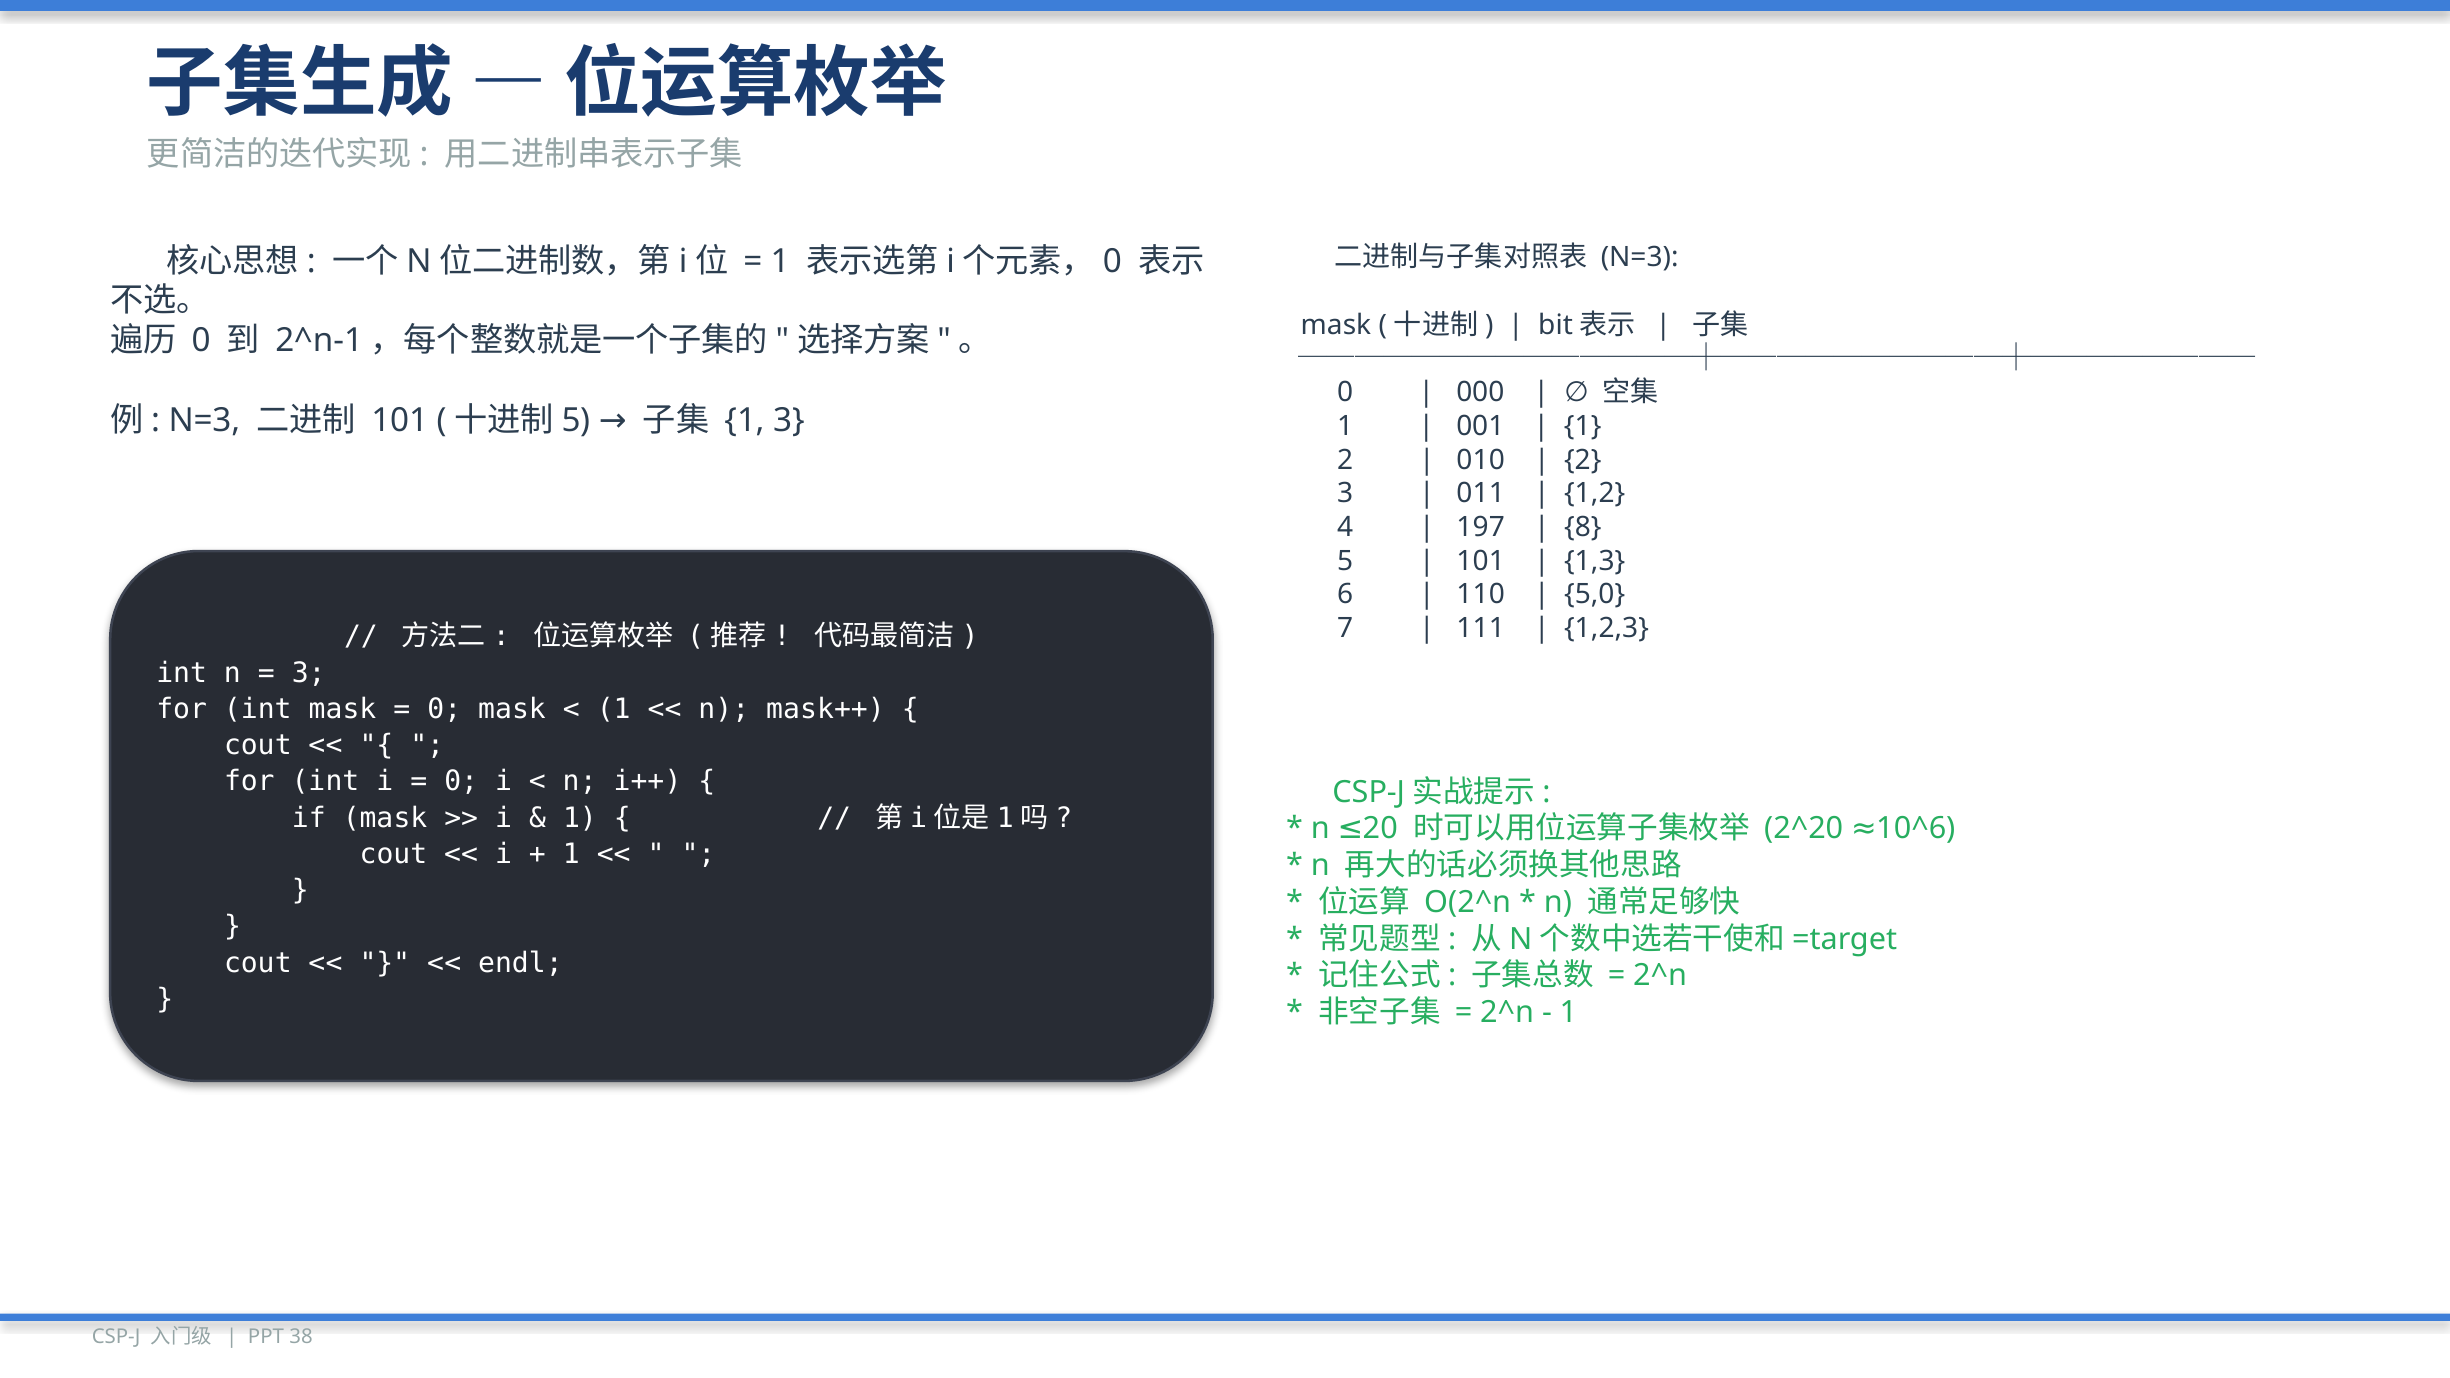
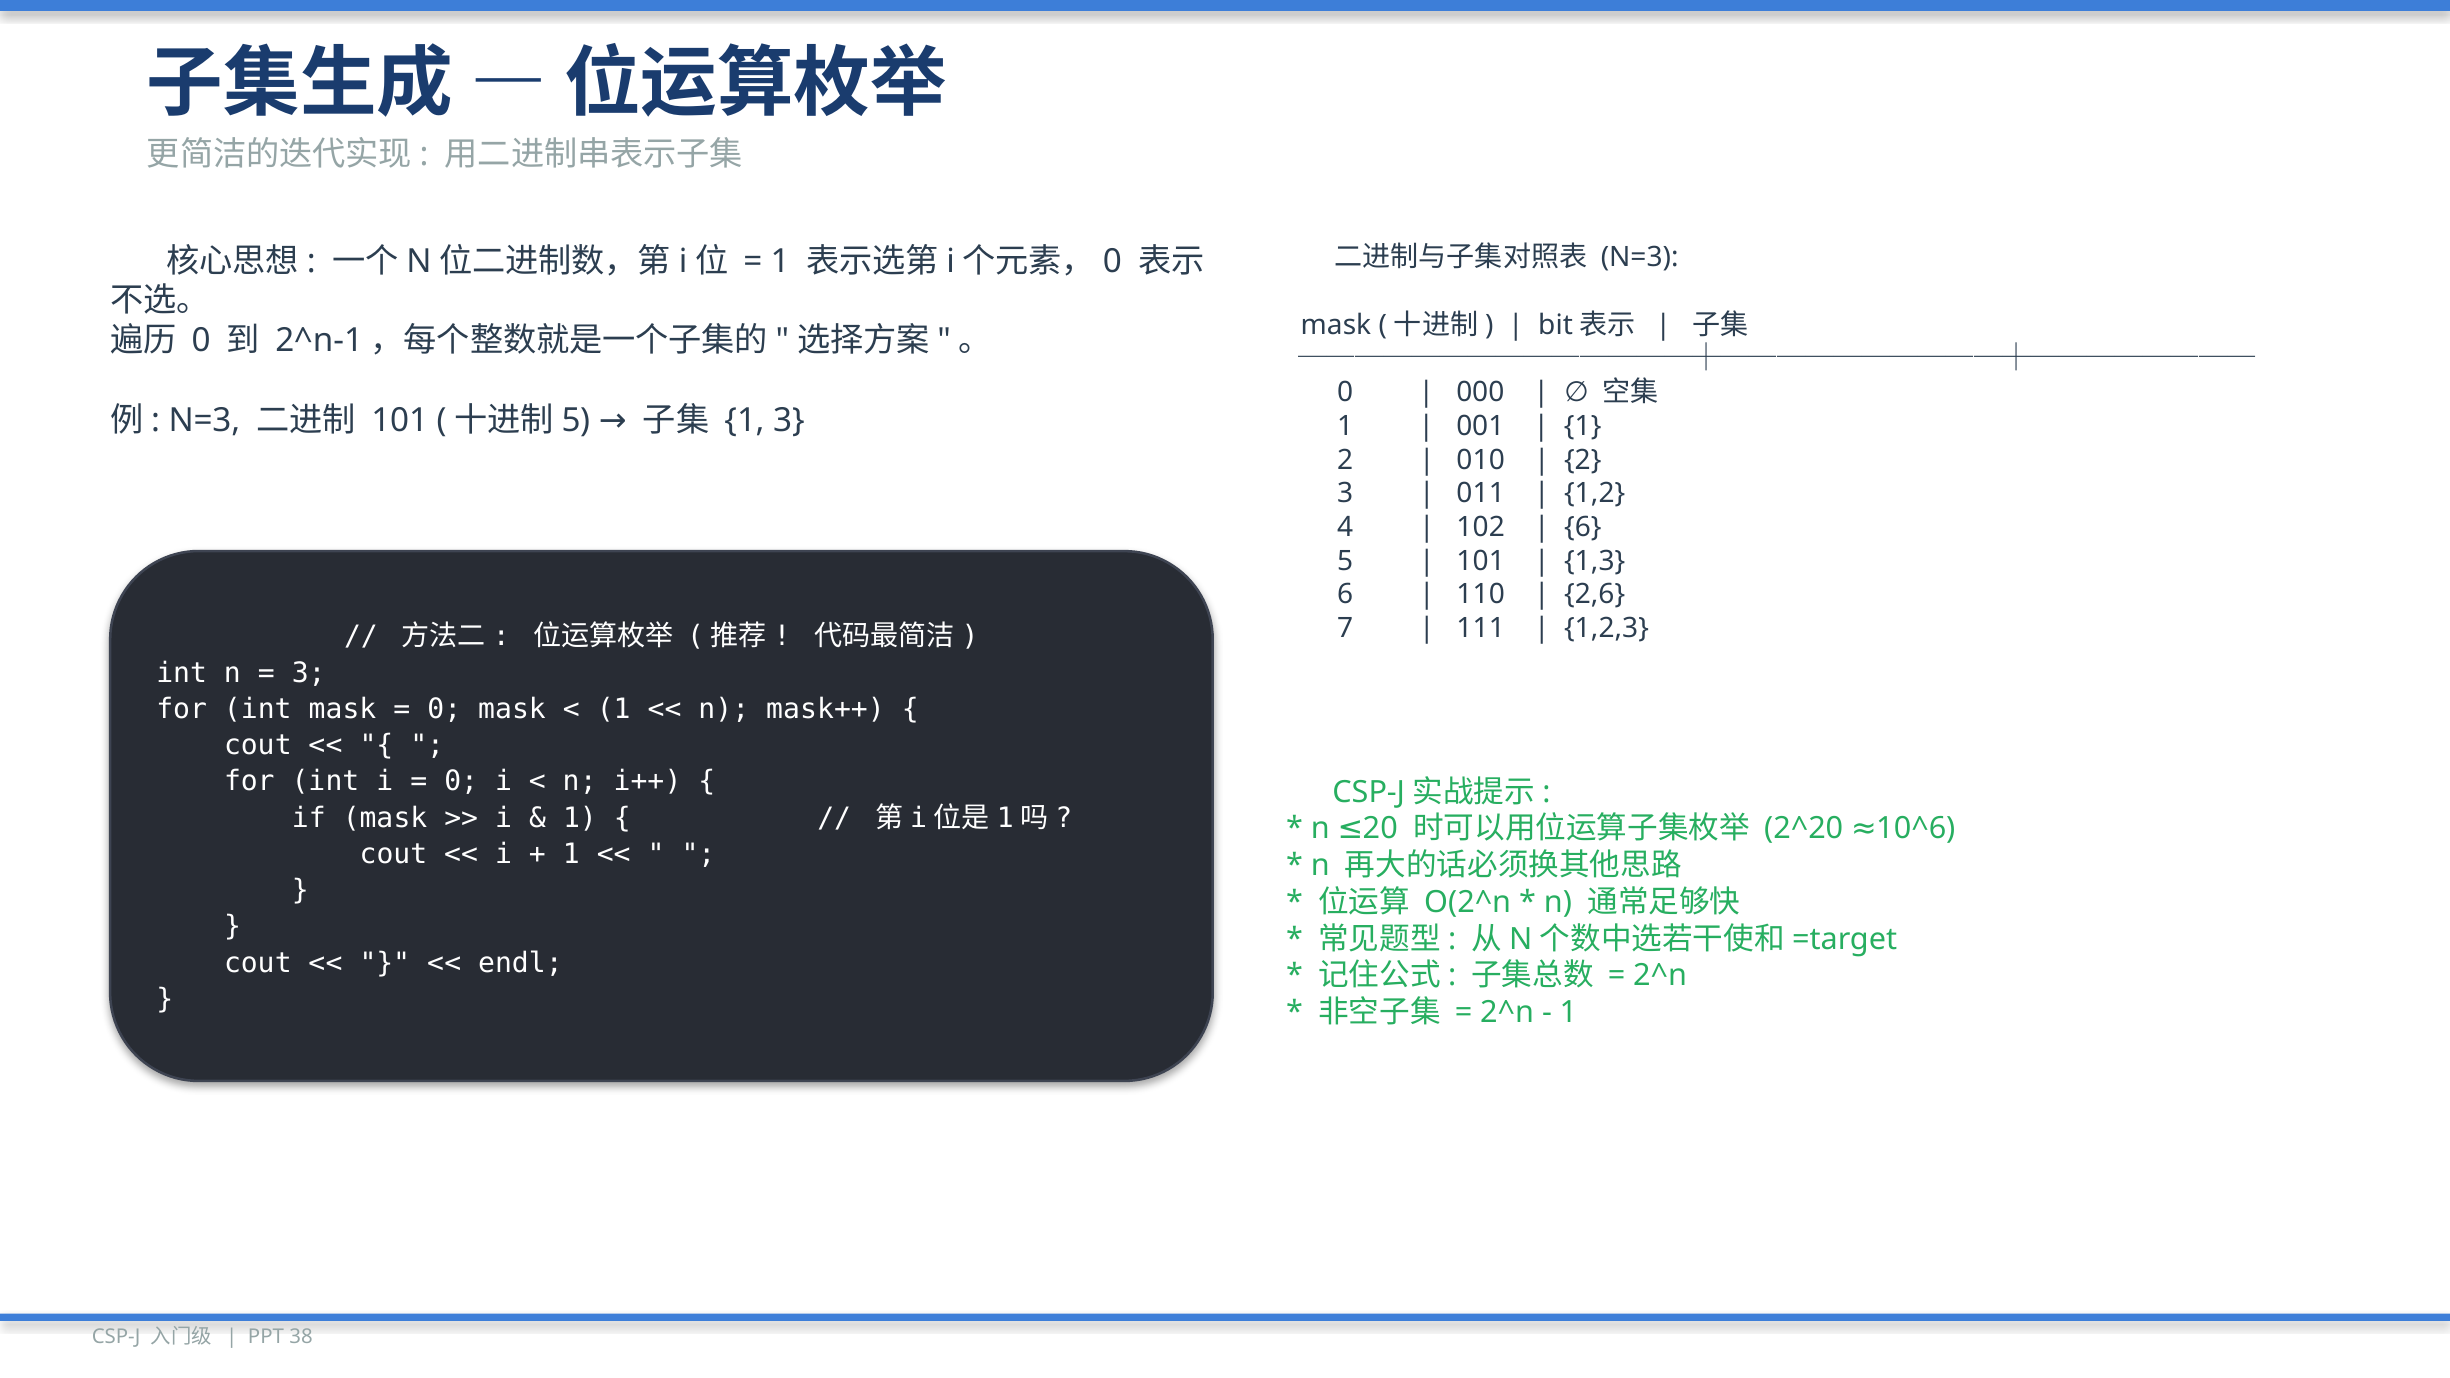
197: 197 -> 102 (1481, 527)
8: 8 -> 6 (1583, 527)
5,0: 5,0 -> 2,6 (1595, 595)
